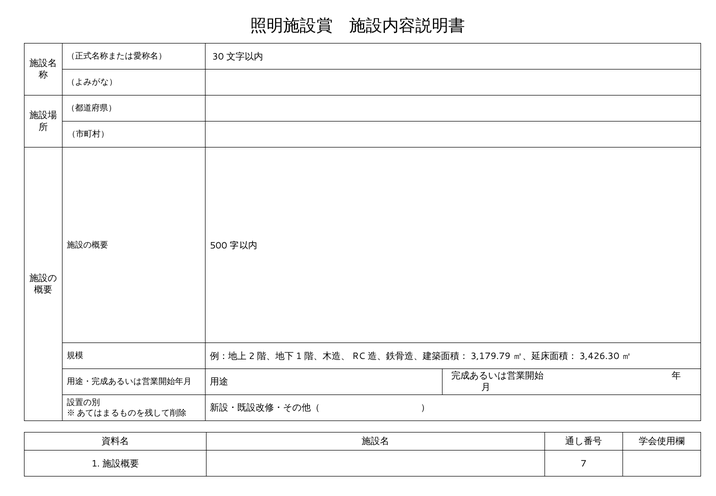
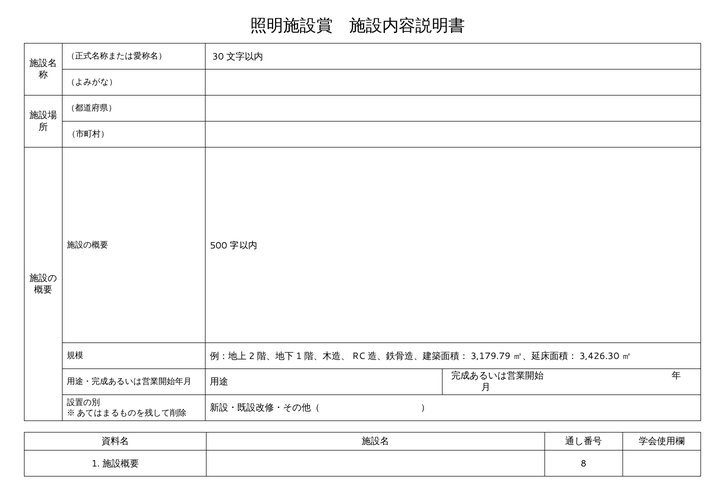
7: 7 -> 8 (584, 464)
